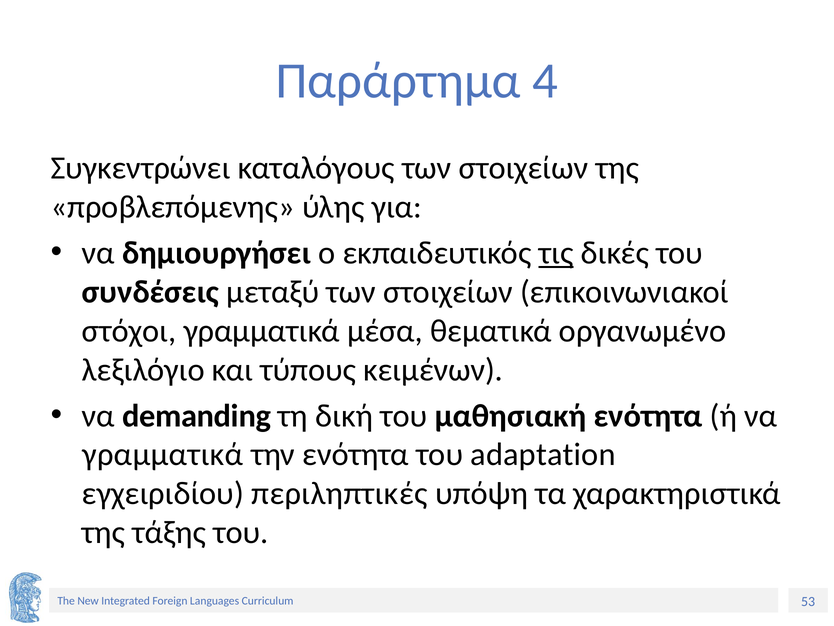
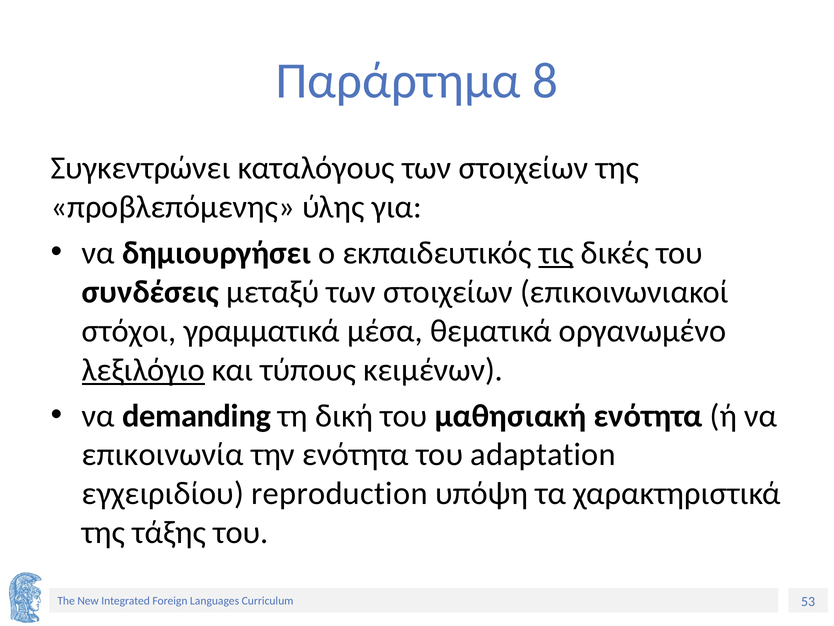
4: 4 -> 8 (545, 81)
λεξιλόγιο underline: none -> present (143, 370)
γραμματικά: γραμματικά -> επικοινωνία (163, 454)
περιληπτικές: περιληπτικές -> reproduction (339, 493)
